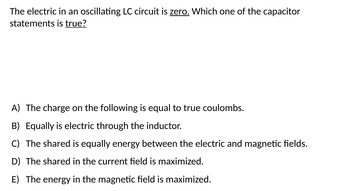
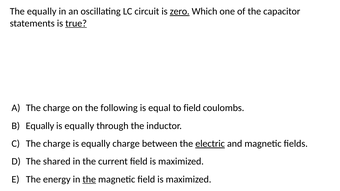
electric: electric -> equally (42, 11)
to true: true -> field (192, 108)
electric: electric -> equally (79, 126)
shared: shared -> charge (57, 144)
equally energy: energy -> charge (126, 144)
electric underline: none -> present (210, 144)
the underline: none -> present (89, 180)
